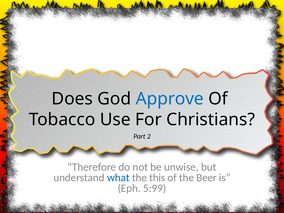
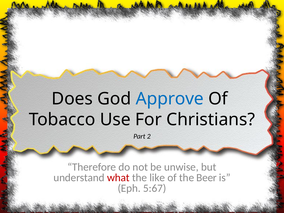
what colour: blue -> red (118, 178)
this: this -> like (157, 178)
5:99: 5:99 -> 5:67 (155, 188)
